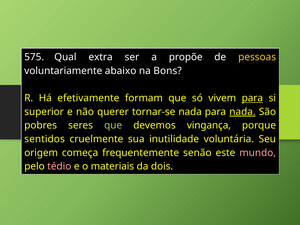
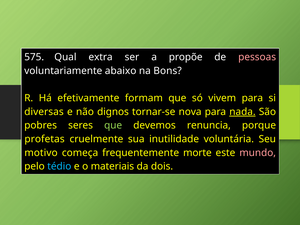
pessoas colour: yellow -> pink (257, 57)
para underline: present -> none (252, 98)
superior: superior -> diversas (44, 112)
querer: querer -> dignos (113, 112)
tornar-se nada: nada -> nova (190, 112)
vingança: vingança -> renuncia (209, 125)
sentidos: sentidos -> profetas (45, 139)
origem: origem -> motivo (41, 153)
senão: senão -> morte (197, 153)
tédio colour: pink -> light blue (59, 166)
